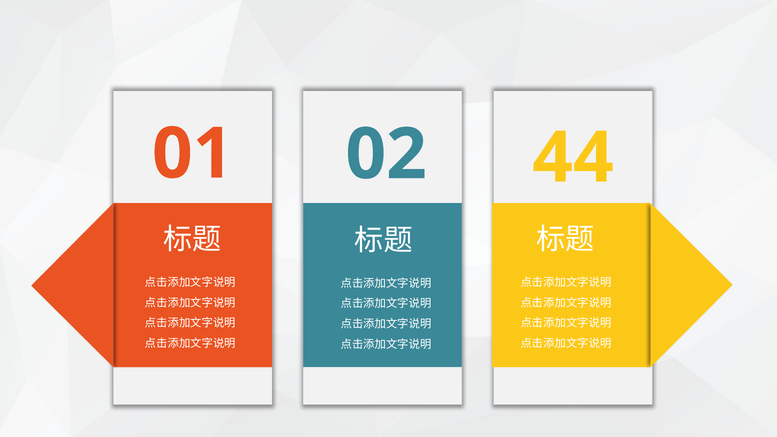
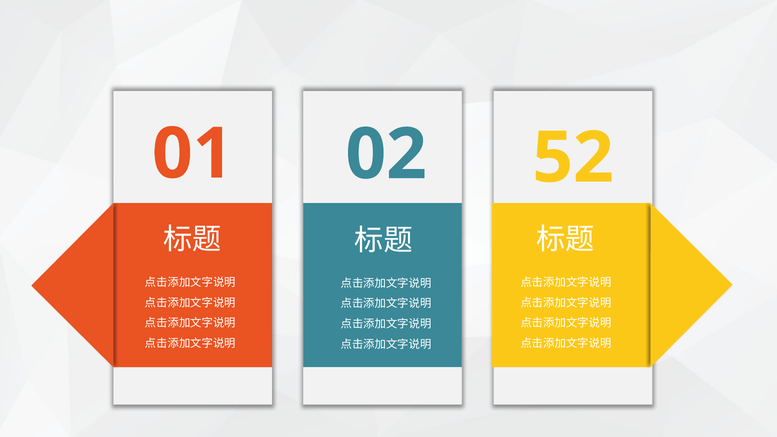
44: 44 -> 52 (573, 158)
